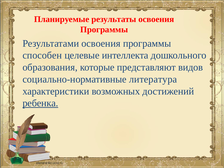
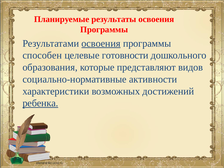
освоения underline: none -> present (101, 43)
интеллекта: интеллекта -> готовности (125, 55)
литература: литература -> активности (153, 79)
